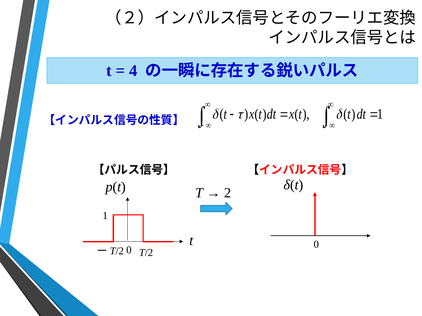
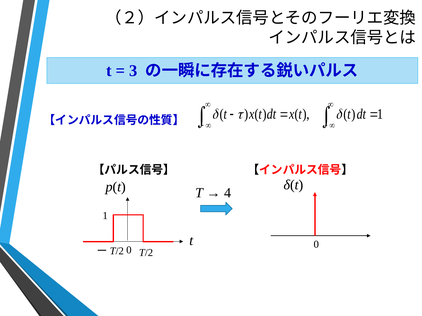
4: 4 -> 3 (133, 71)
2: 2 -> 4 (228, 193)
